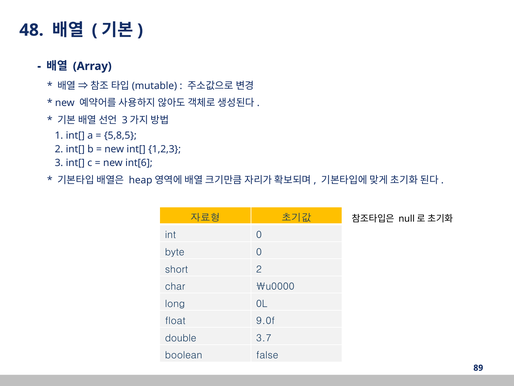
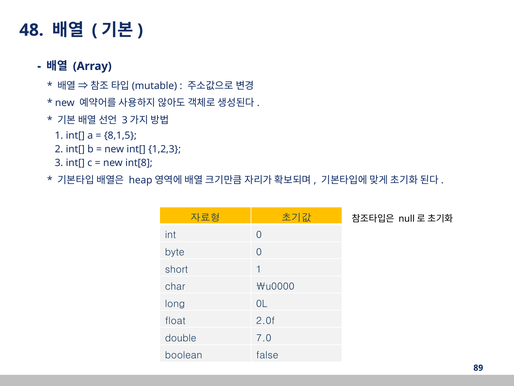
5,8,5: 5,8,5 -> 8,1,5 (120, 135)
int[6: int[6 -> int[8 (139, 163)
short 2: 2 -> 1 (259, 269)
9.0f: 9.0f -> 2.0f (265, 321)
3.7: 3.7 -> 7.0 (264, 338)
